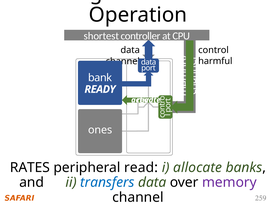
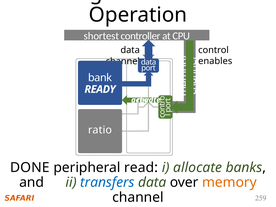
harmful: harmful -> enables (215, 61)
ones: ones -> ratio (100, 130)
RATES: RATES -> DONE (30, 167)
memory colour: purple -> orange (229, 182)
